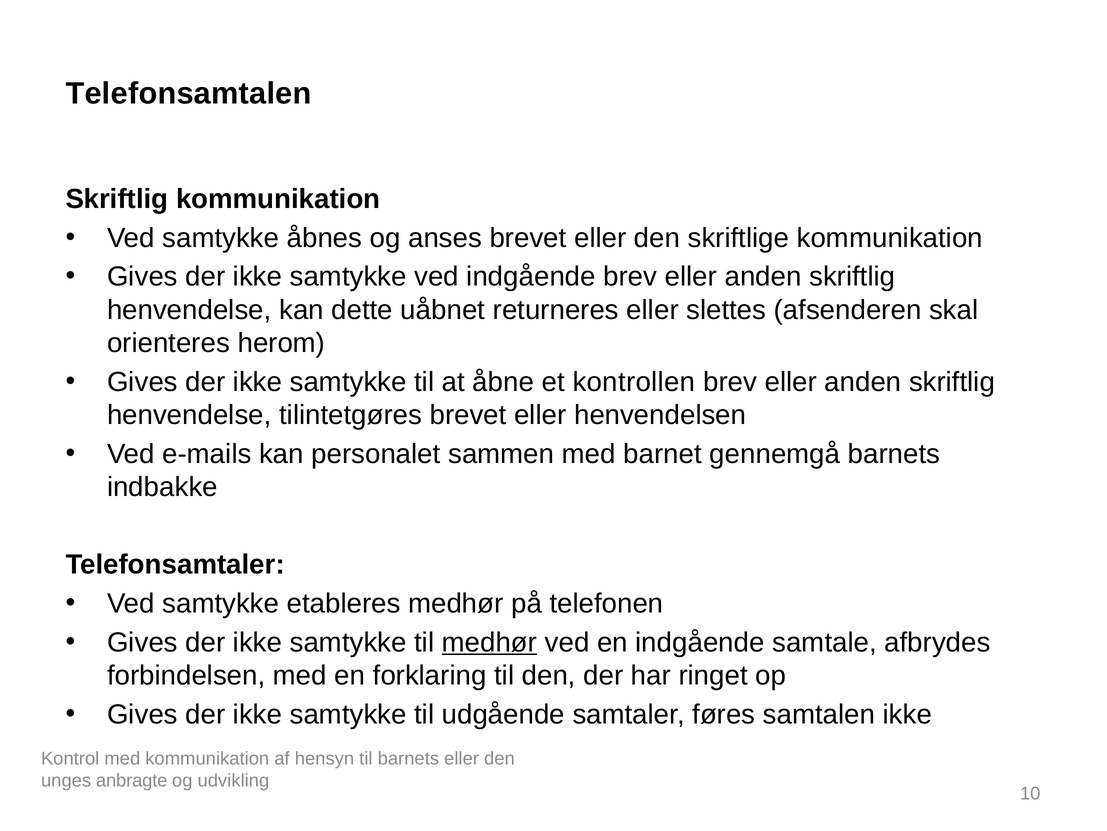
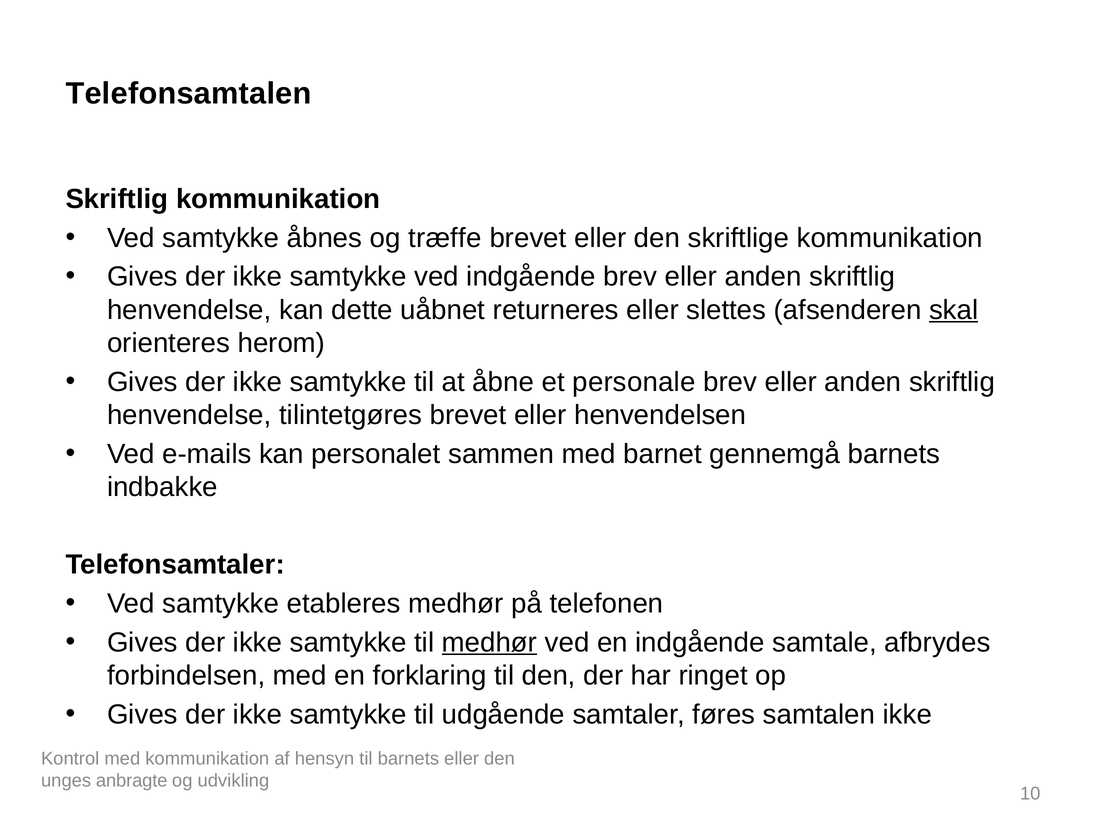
anses: anses -> træffe (445, 238)
skal underline: none -> present (954, 310)
kontrollen: kontrollen -> personale (634, 382)
